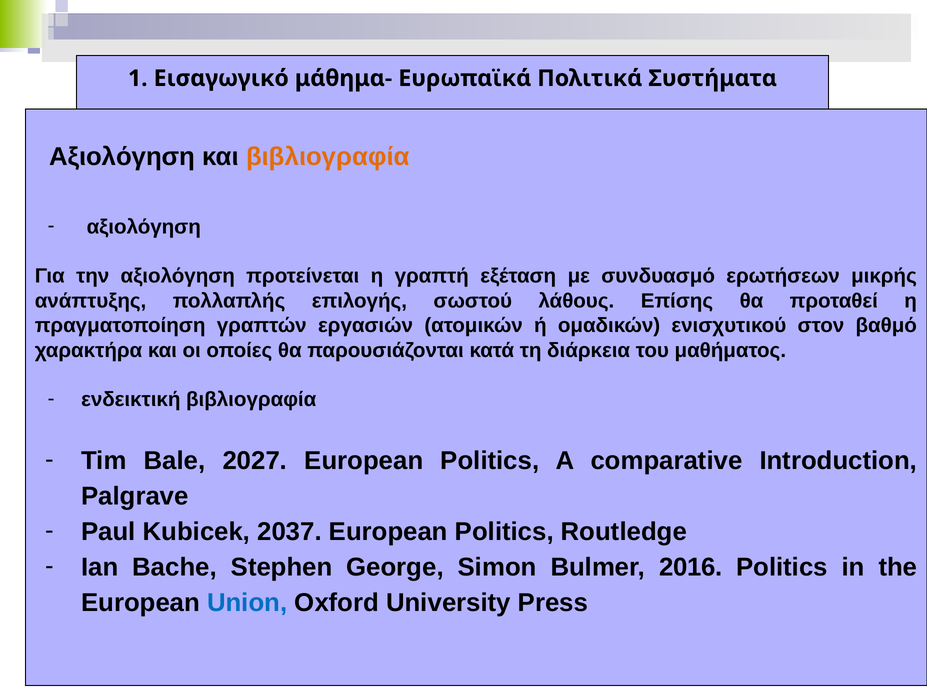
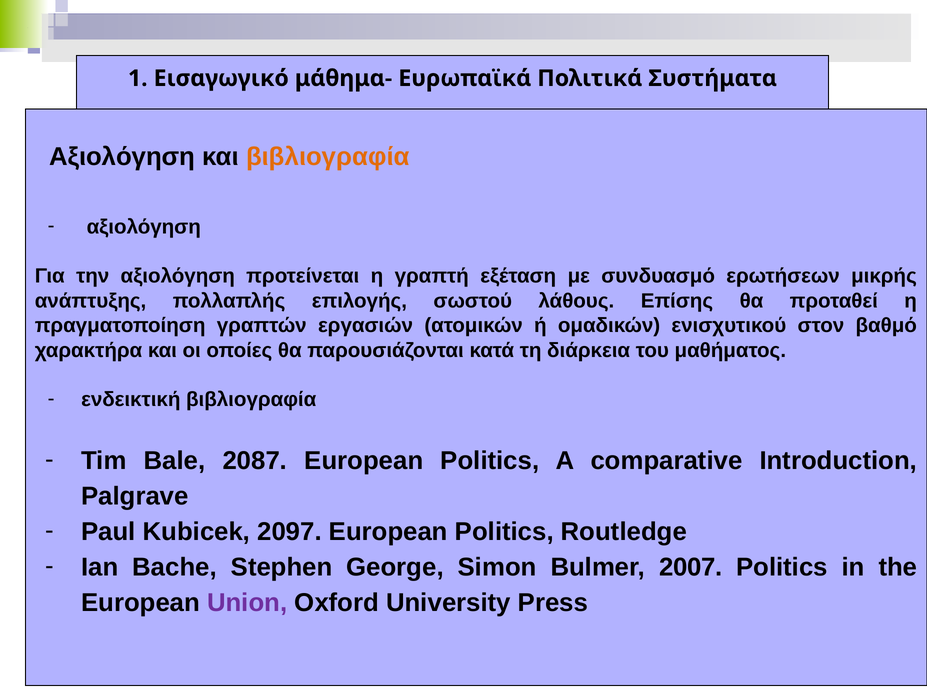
2027: 2027 -> 2087 (255, 461)
2037: 2037 -> 2097 (290, 532)
2016: 2016 -> 2007 (691, 568)
Union colour: blue -> purple (247, 603)
